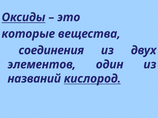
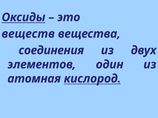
которые: которые -> веществ (28, 34)
названий: названий -> атомная (34, 79)
